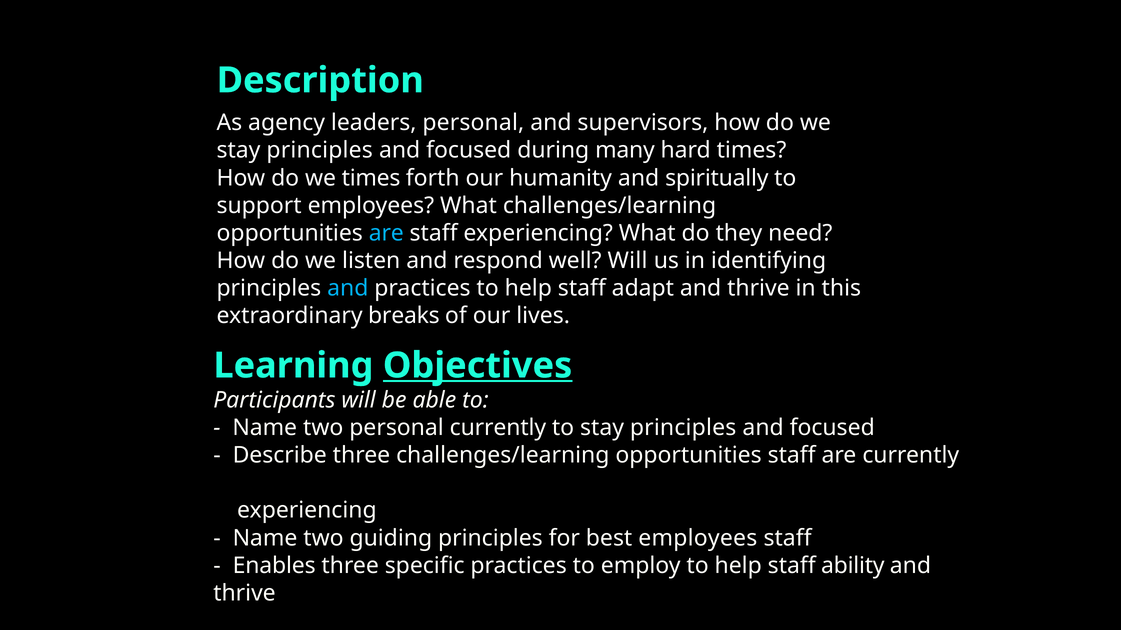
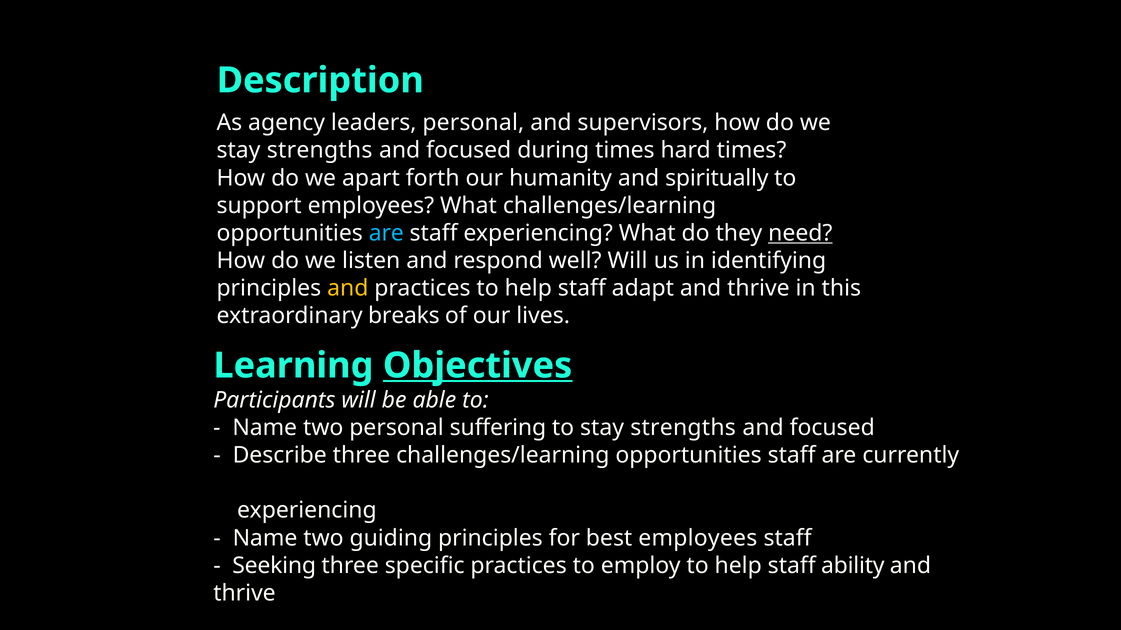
principles: principles -> strengths (320, 150)
during many: many -> times (625, 150)
we times: times -> apart (371, 178)
need underline: none -> present (800, 233)
and colour: light blue -> yellow (348, 289)
personal currently: currently -> suffering (498, 428)
to stay principles: principles -> strengths (683, 428)
Enables: Enables -> Seeking (274, 566)
